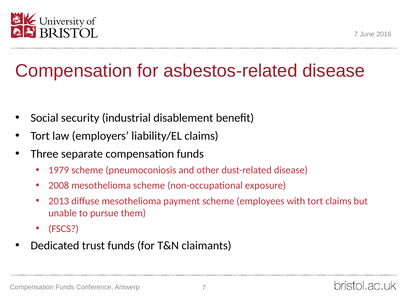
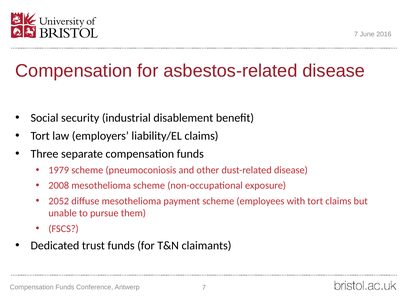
2013: 2013 -> 2052 (59, 201)
